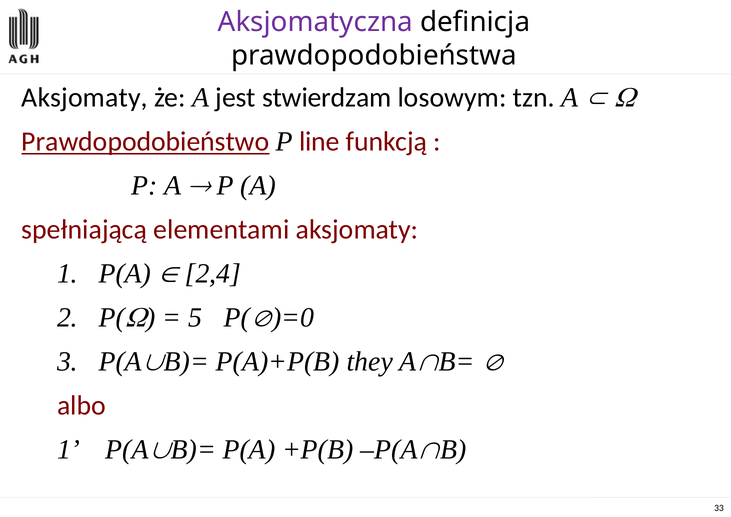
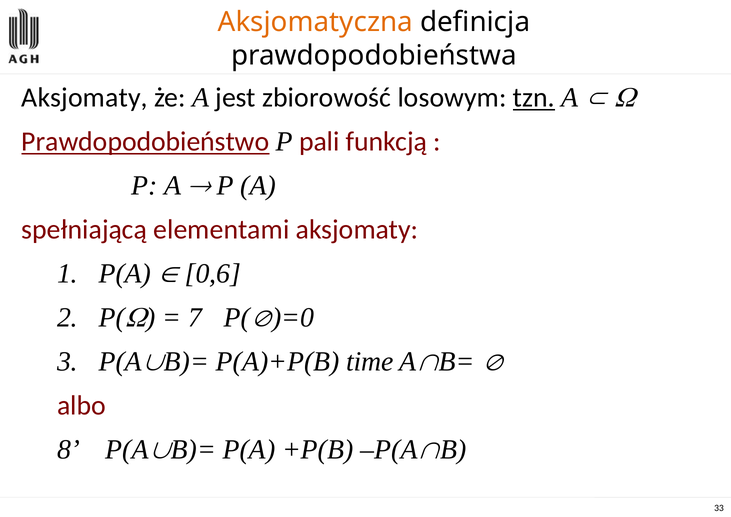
Aksjomatyczna colour: purple -> orange (315, 22)
stwierdzam: stwierdzam -> zbiorowość (327, 98)
tzn underline: none -> present (534, 98)
line: line -> pali (319, 142)
2,4: 2,4 -> 0,6 (213, 274)
5: 5 -> 7 (195, 318)
they: they -> time (370, 362)
1: 1 -> 8 (69, 449)
